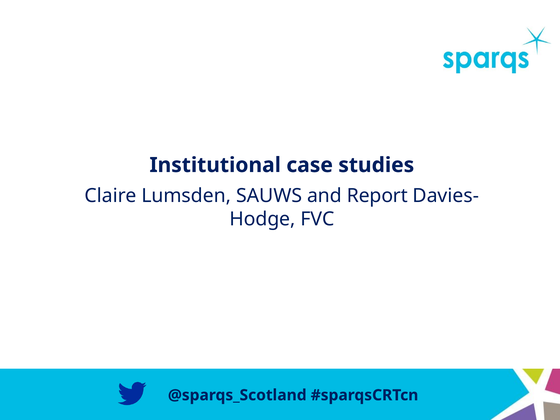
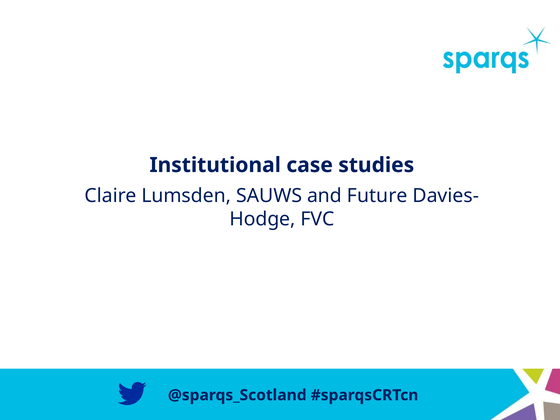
Report: Report -> Future (377, 196)
